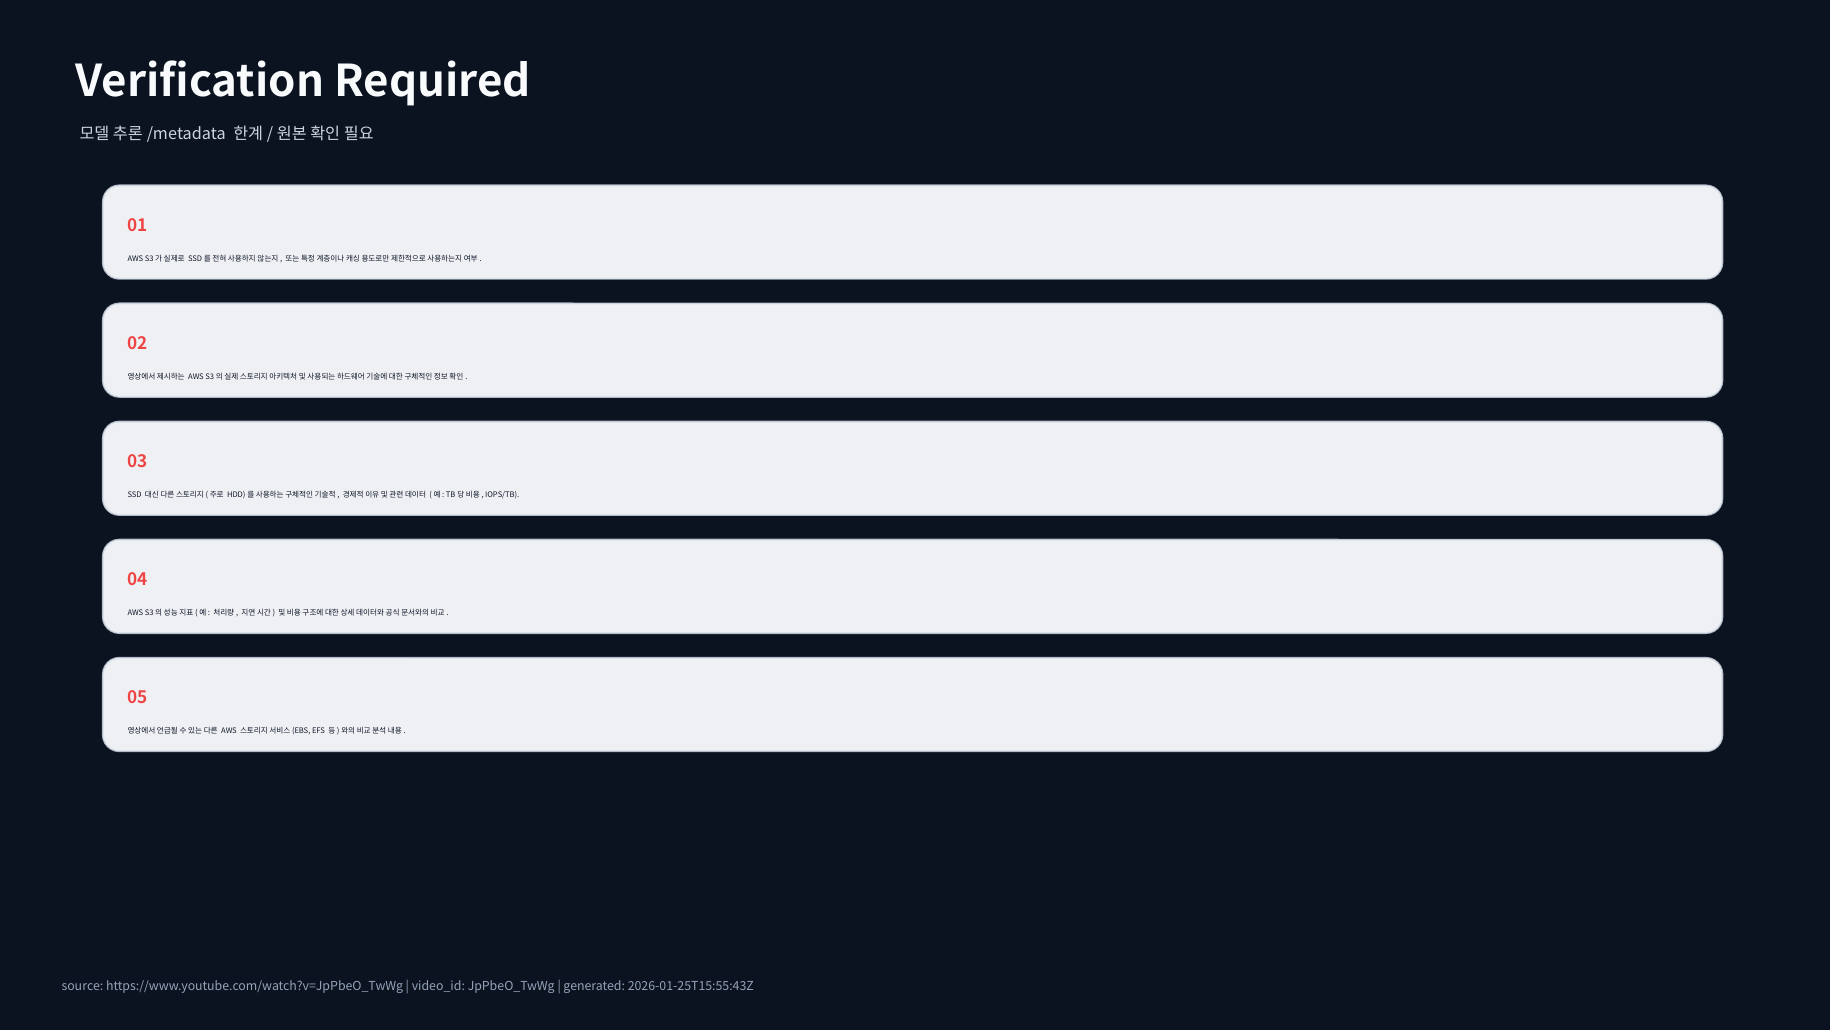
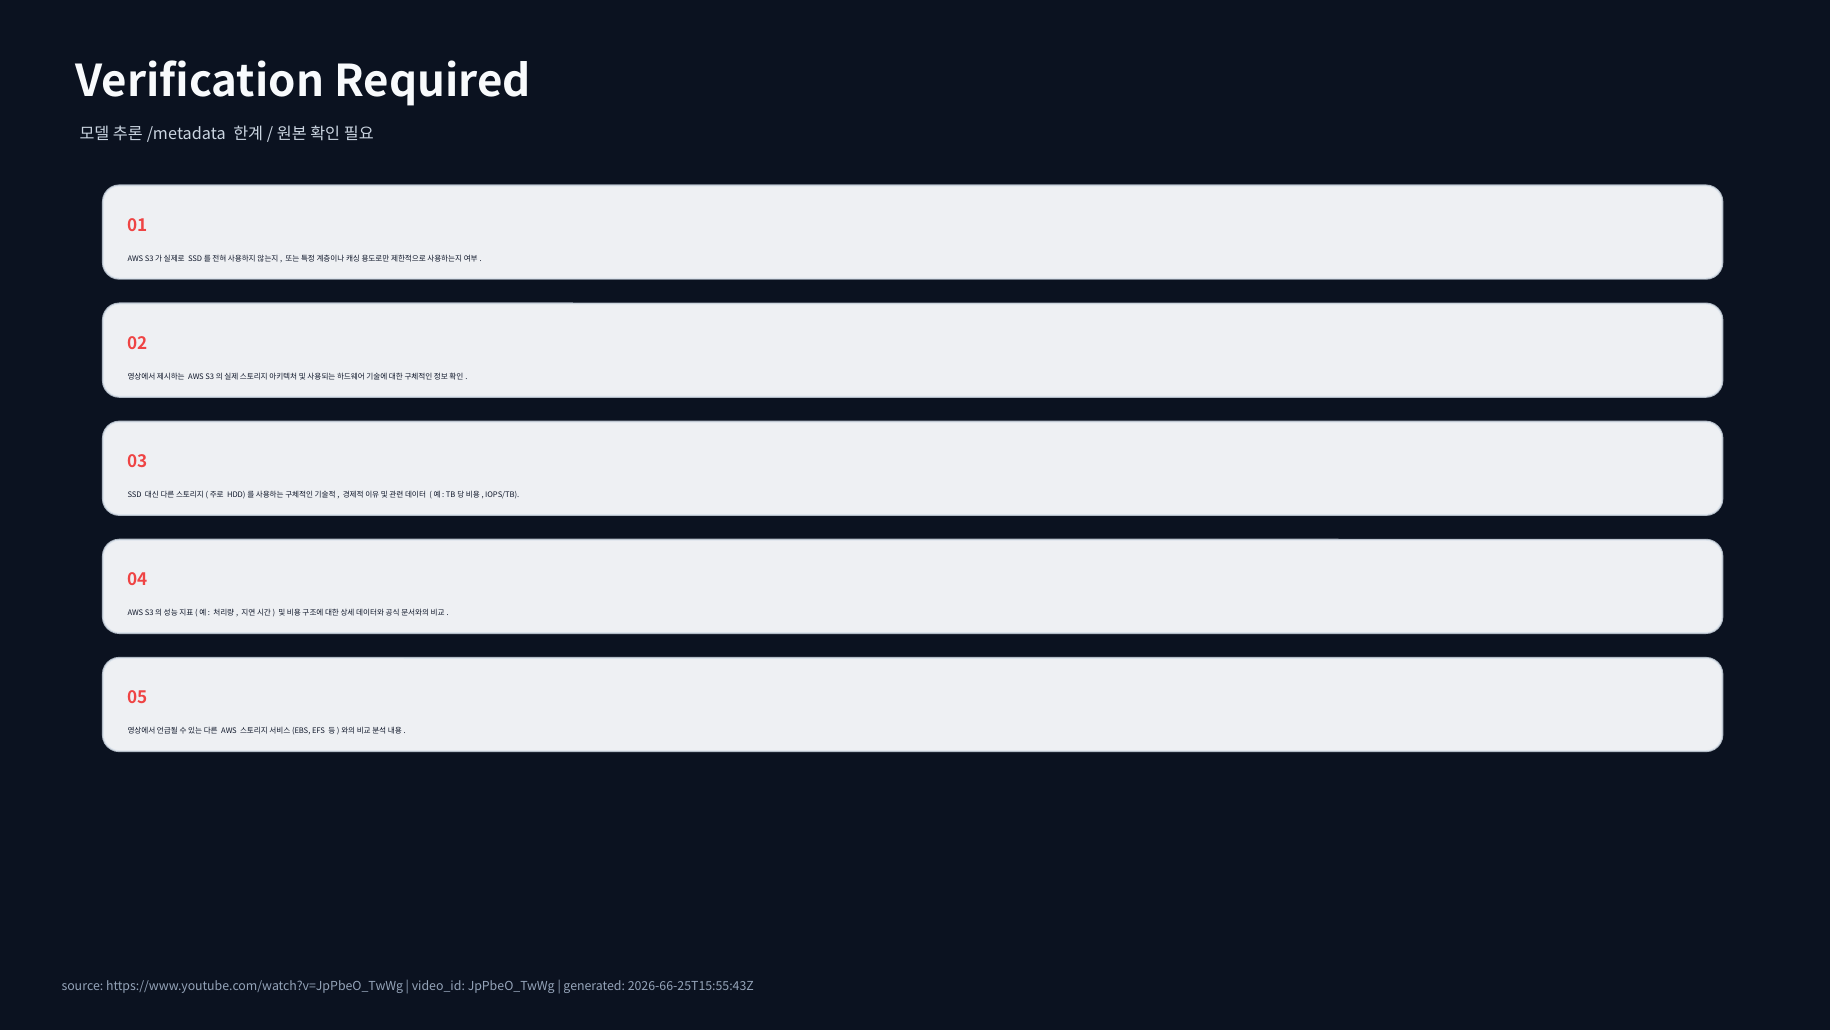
2026-01-25T15:55:43Z: 2026-01-25T15:55:43Z -> 2026-66-25T15:55:43Z (691, 986)
